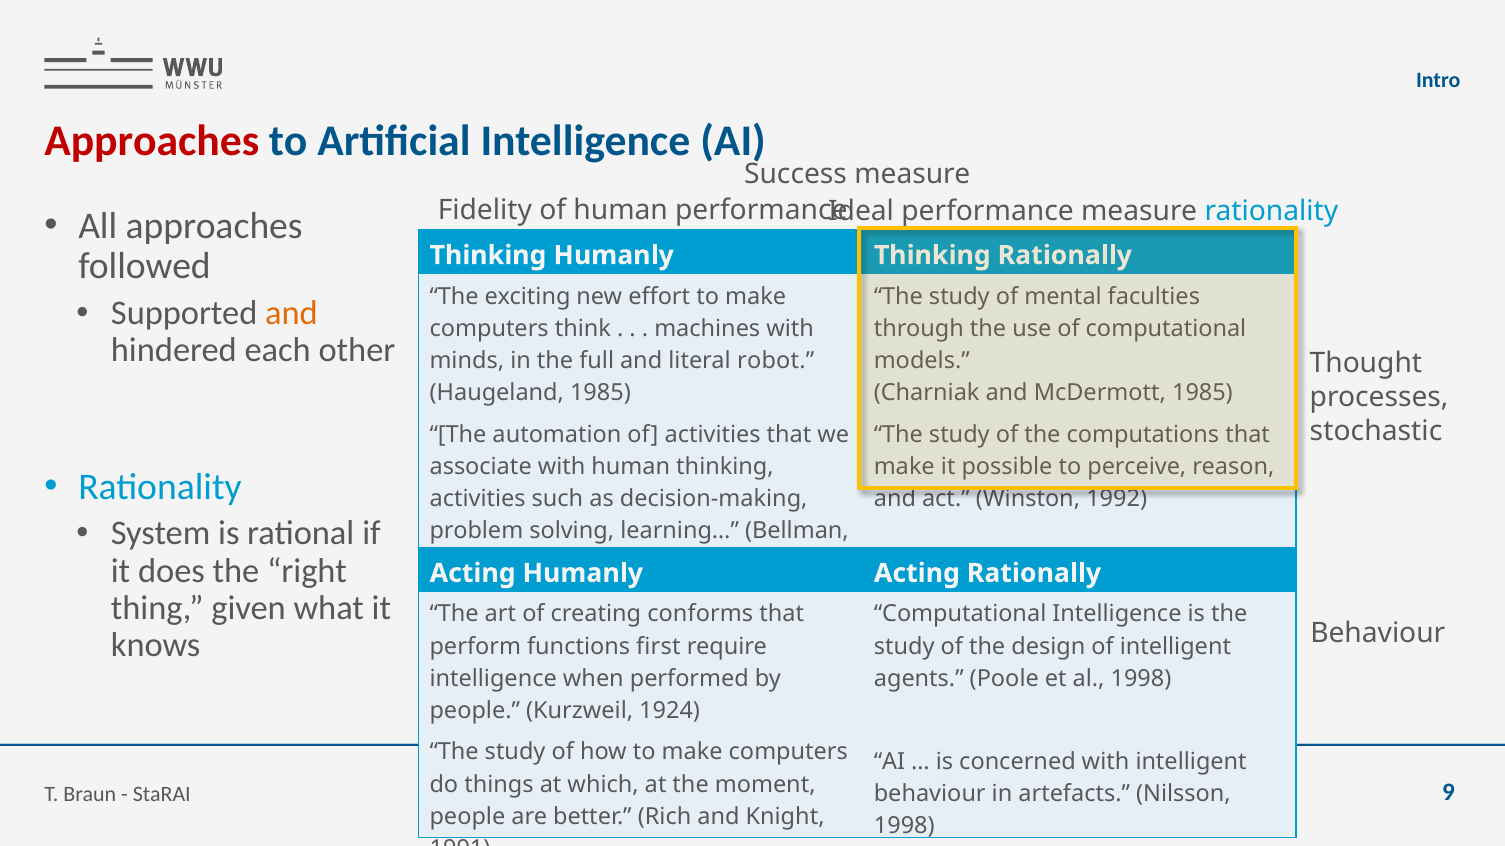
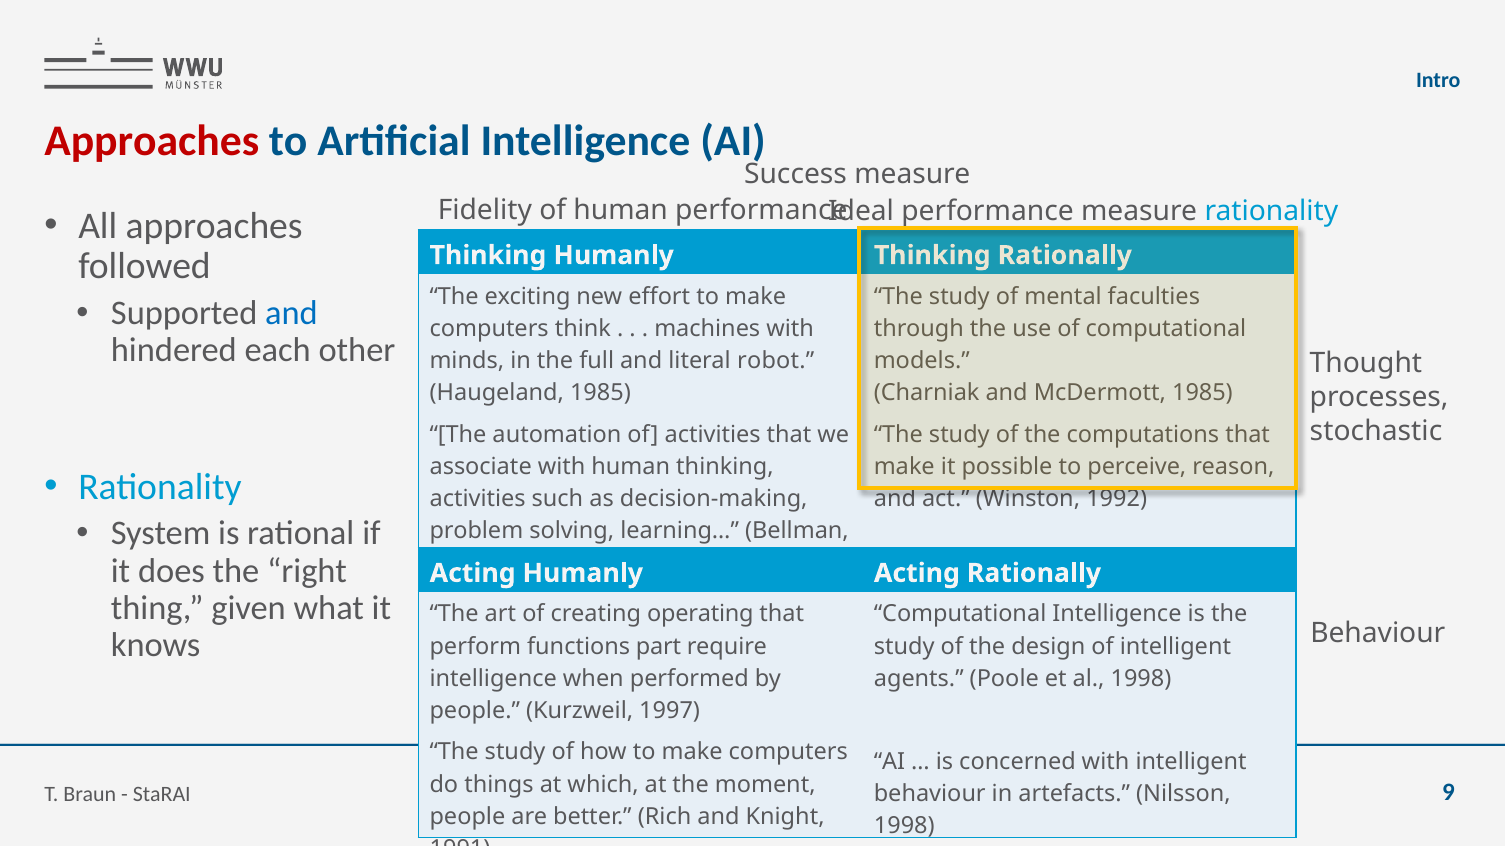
and colour: orange -> blue (291, 313)
conforms: conforms -> operating (700, 615)
first: first -> part (659, 647)
1924: 1924 -> 1997 (670, 711)
